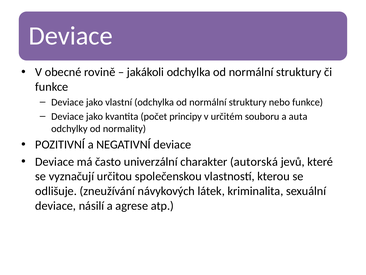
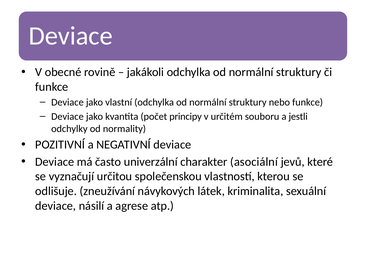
auta: auta -> jestli (298, 116)
autorská: autorská -> asociální (254, 161)
